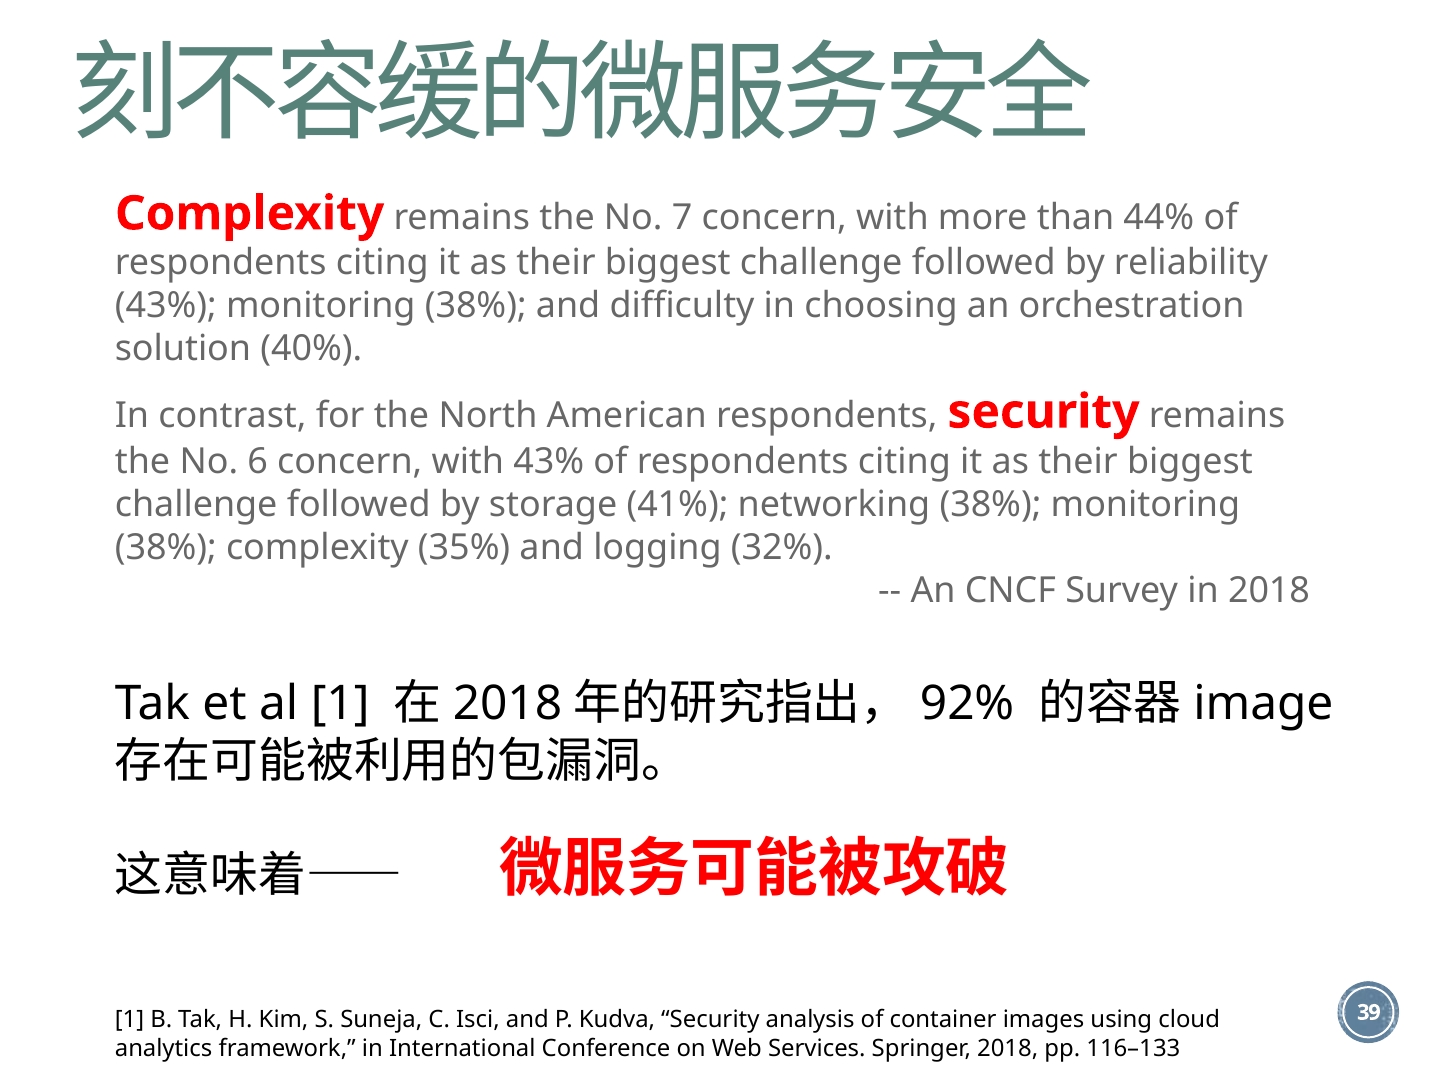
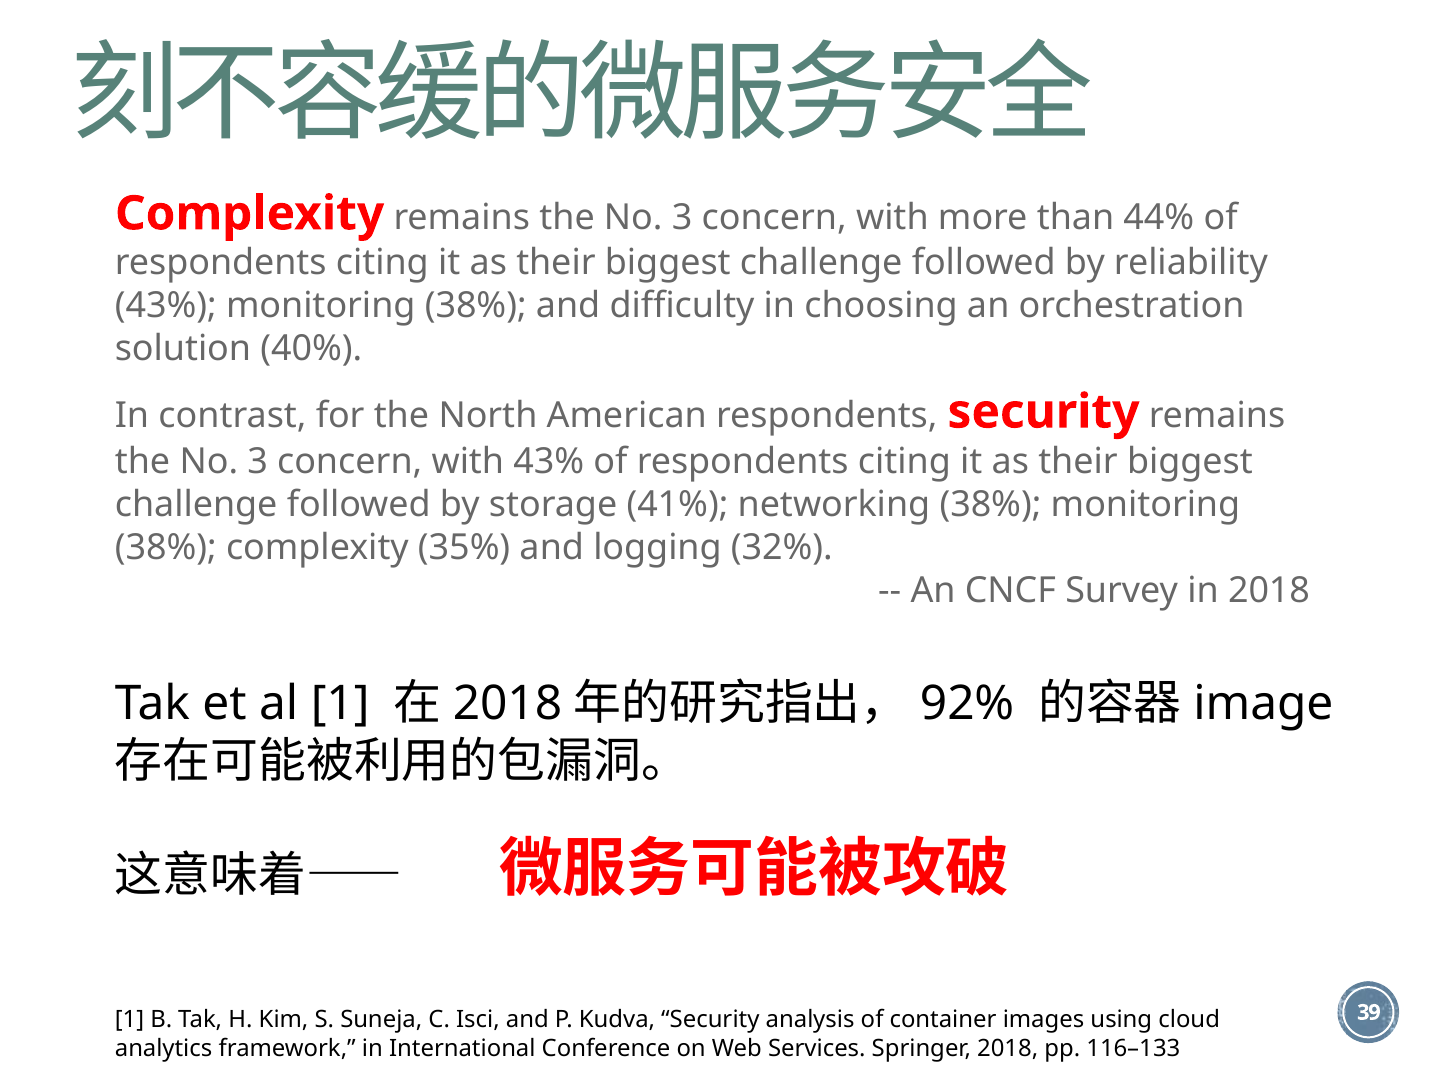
7: 7 -> 3 (682, 218)
6: 6 -> 3 (258, 461)
